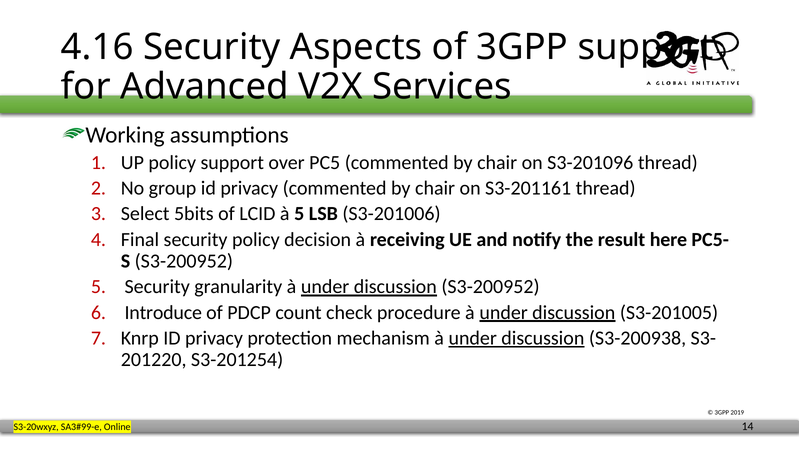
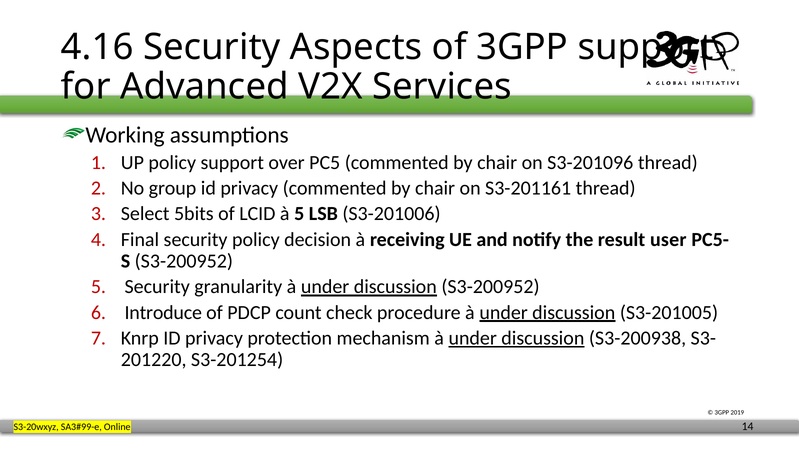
here: here -> user (668, 240)
